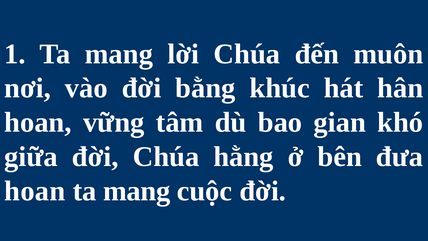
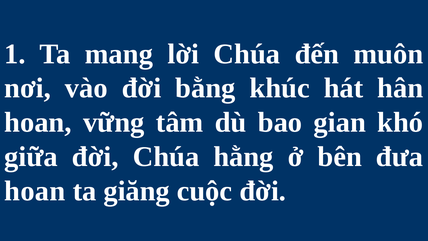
mang: mang -> giăng (137, 191)
